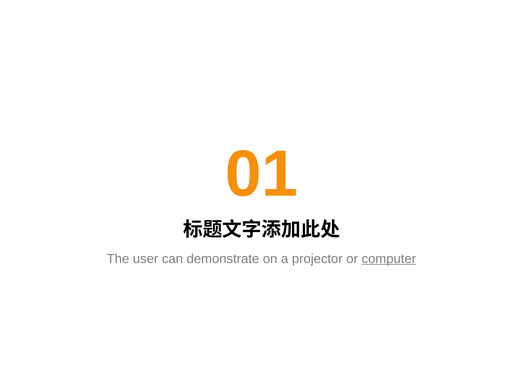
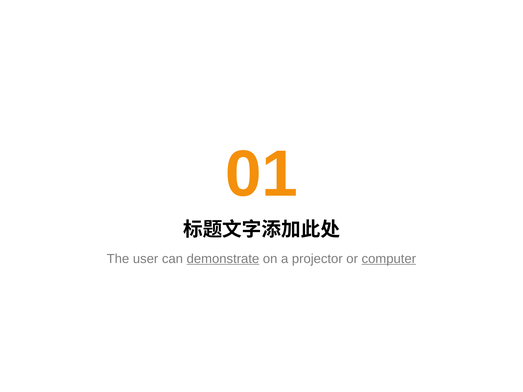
demonstrate underline: none -> present (223, 259)
